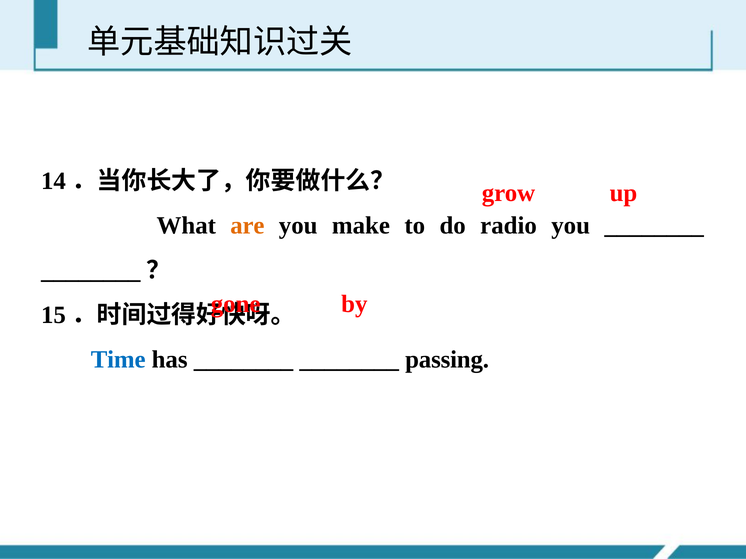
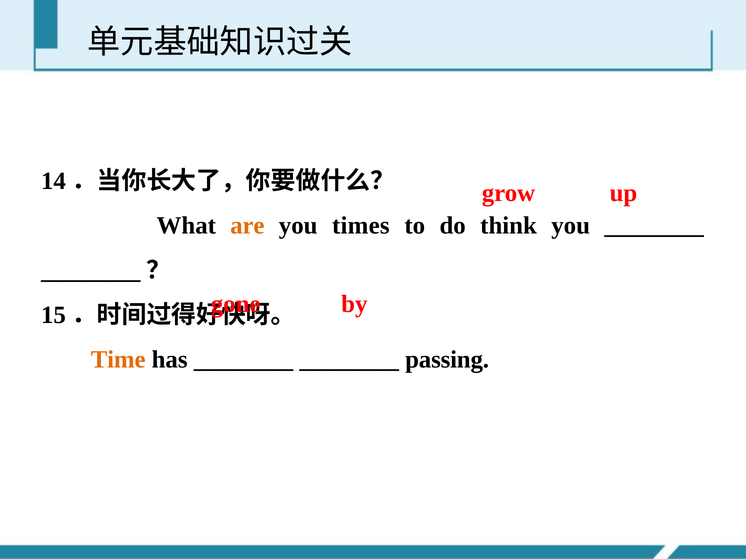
make: make -> times (361, 226)
radio: radio -> think (509, 226)
Time colour: blue -> orange (118, 360)
